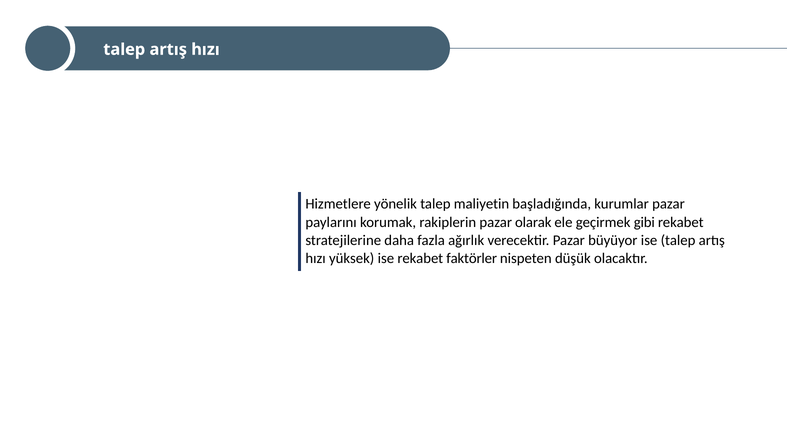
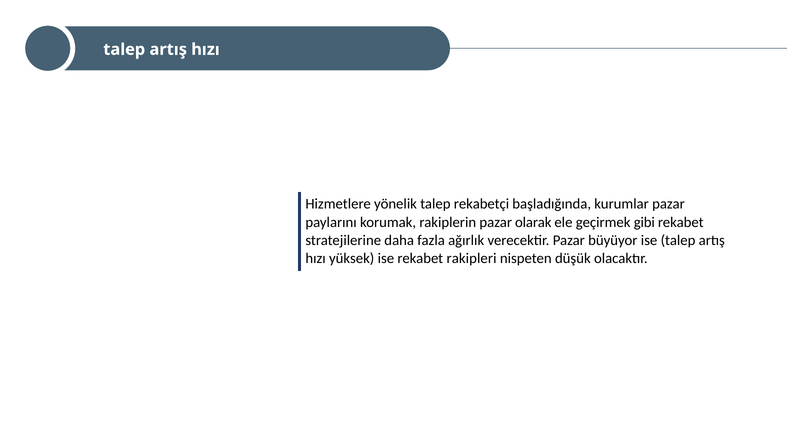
maliyetin: maliyetin -> rekabetçi (481, 204)
faktörler: faktörler -> rakipleri (472, 258)
